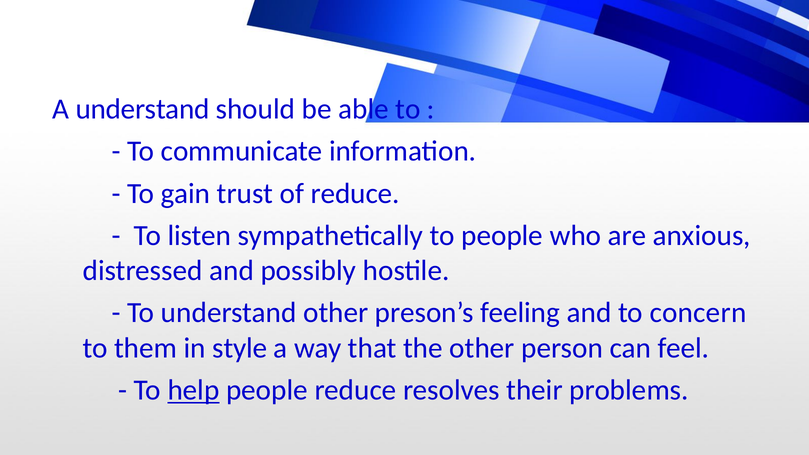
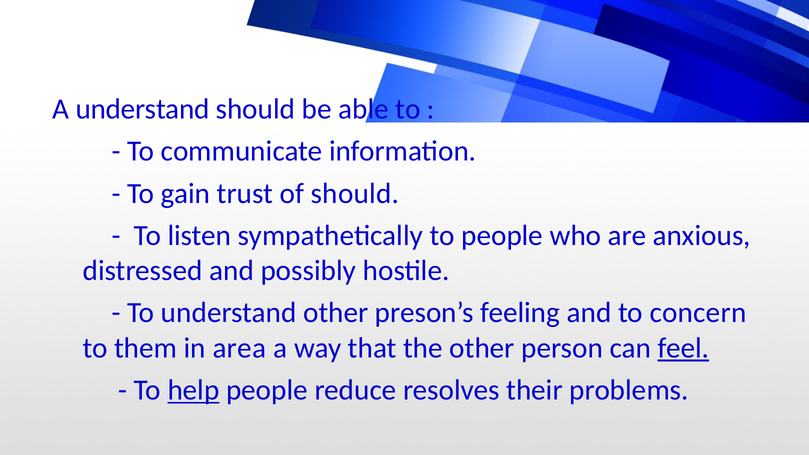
of reduce: reduce -> should (355, 193)
style: style -> area (239, 348)
feel underline: none -> present (683, 348)
